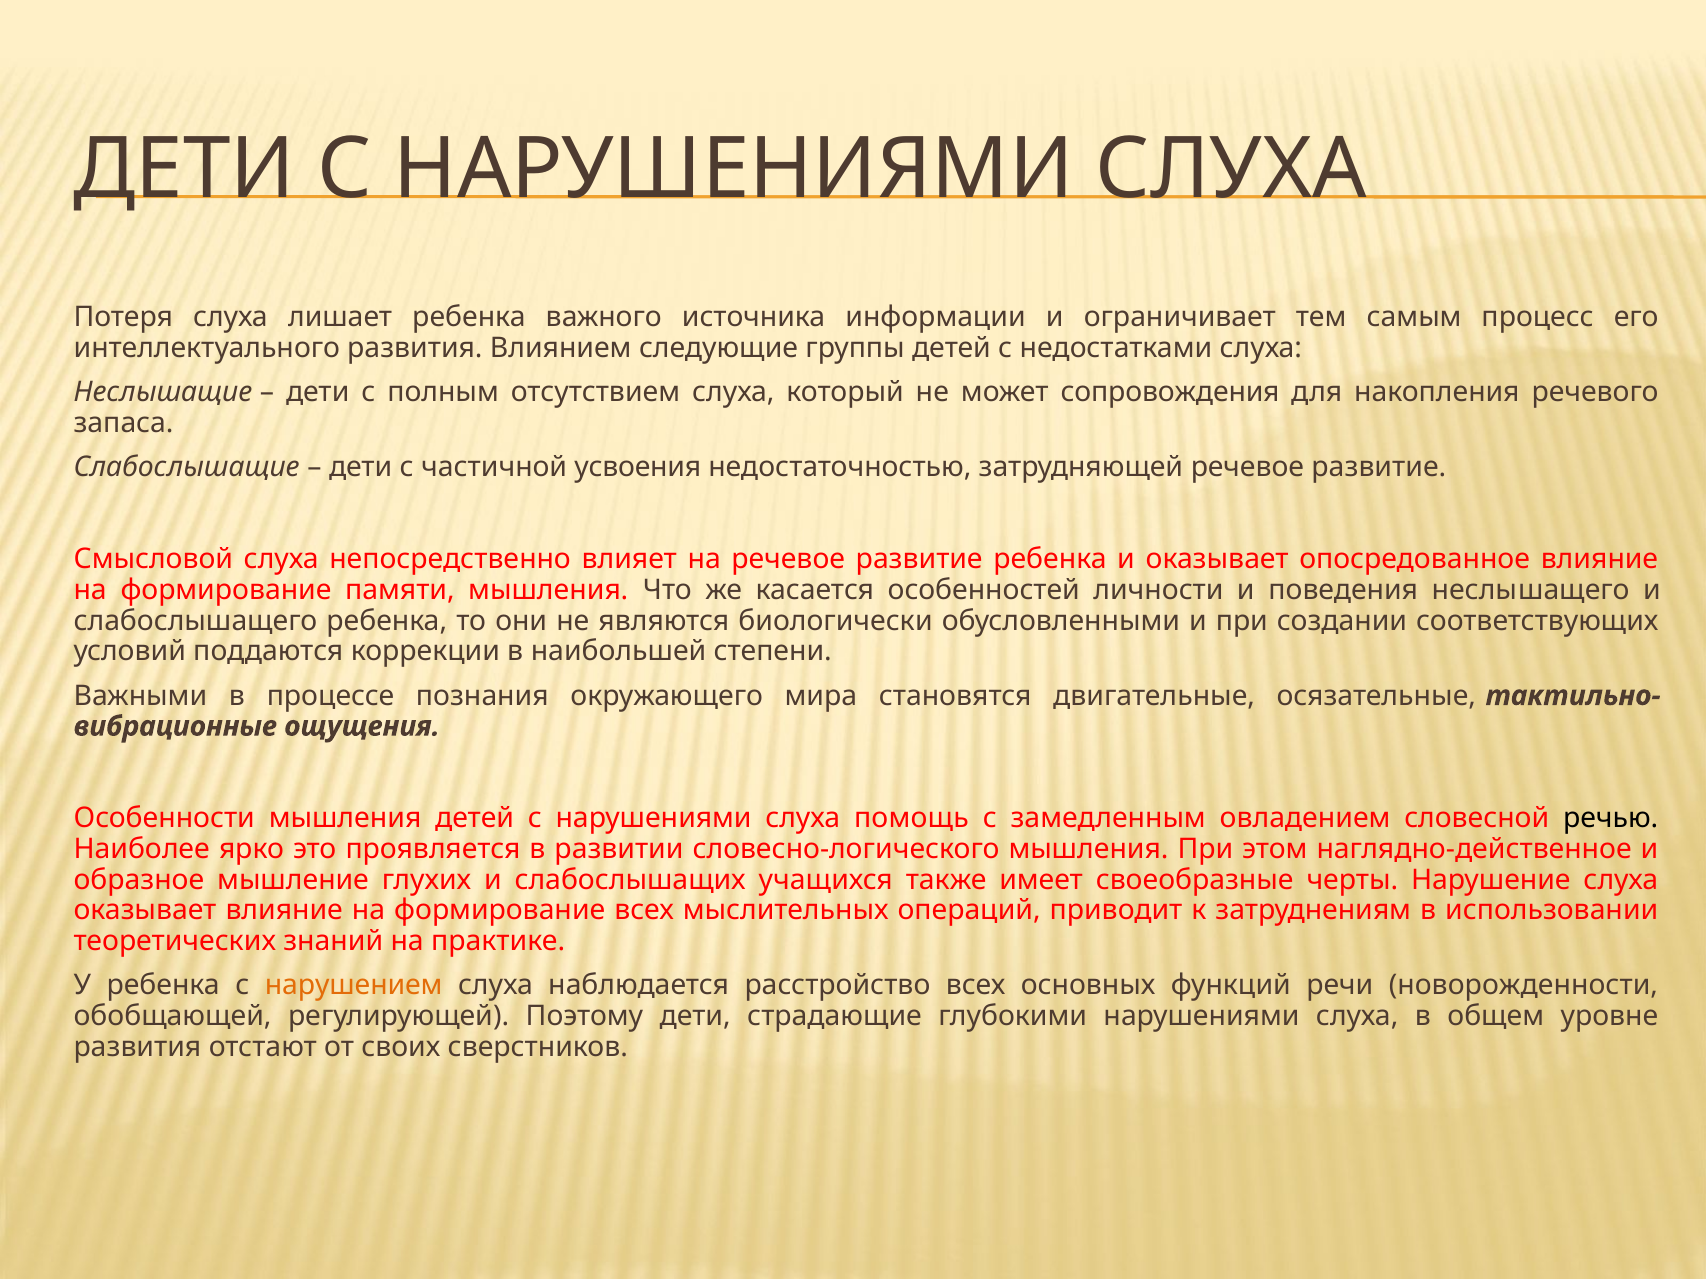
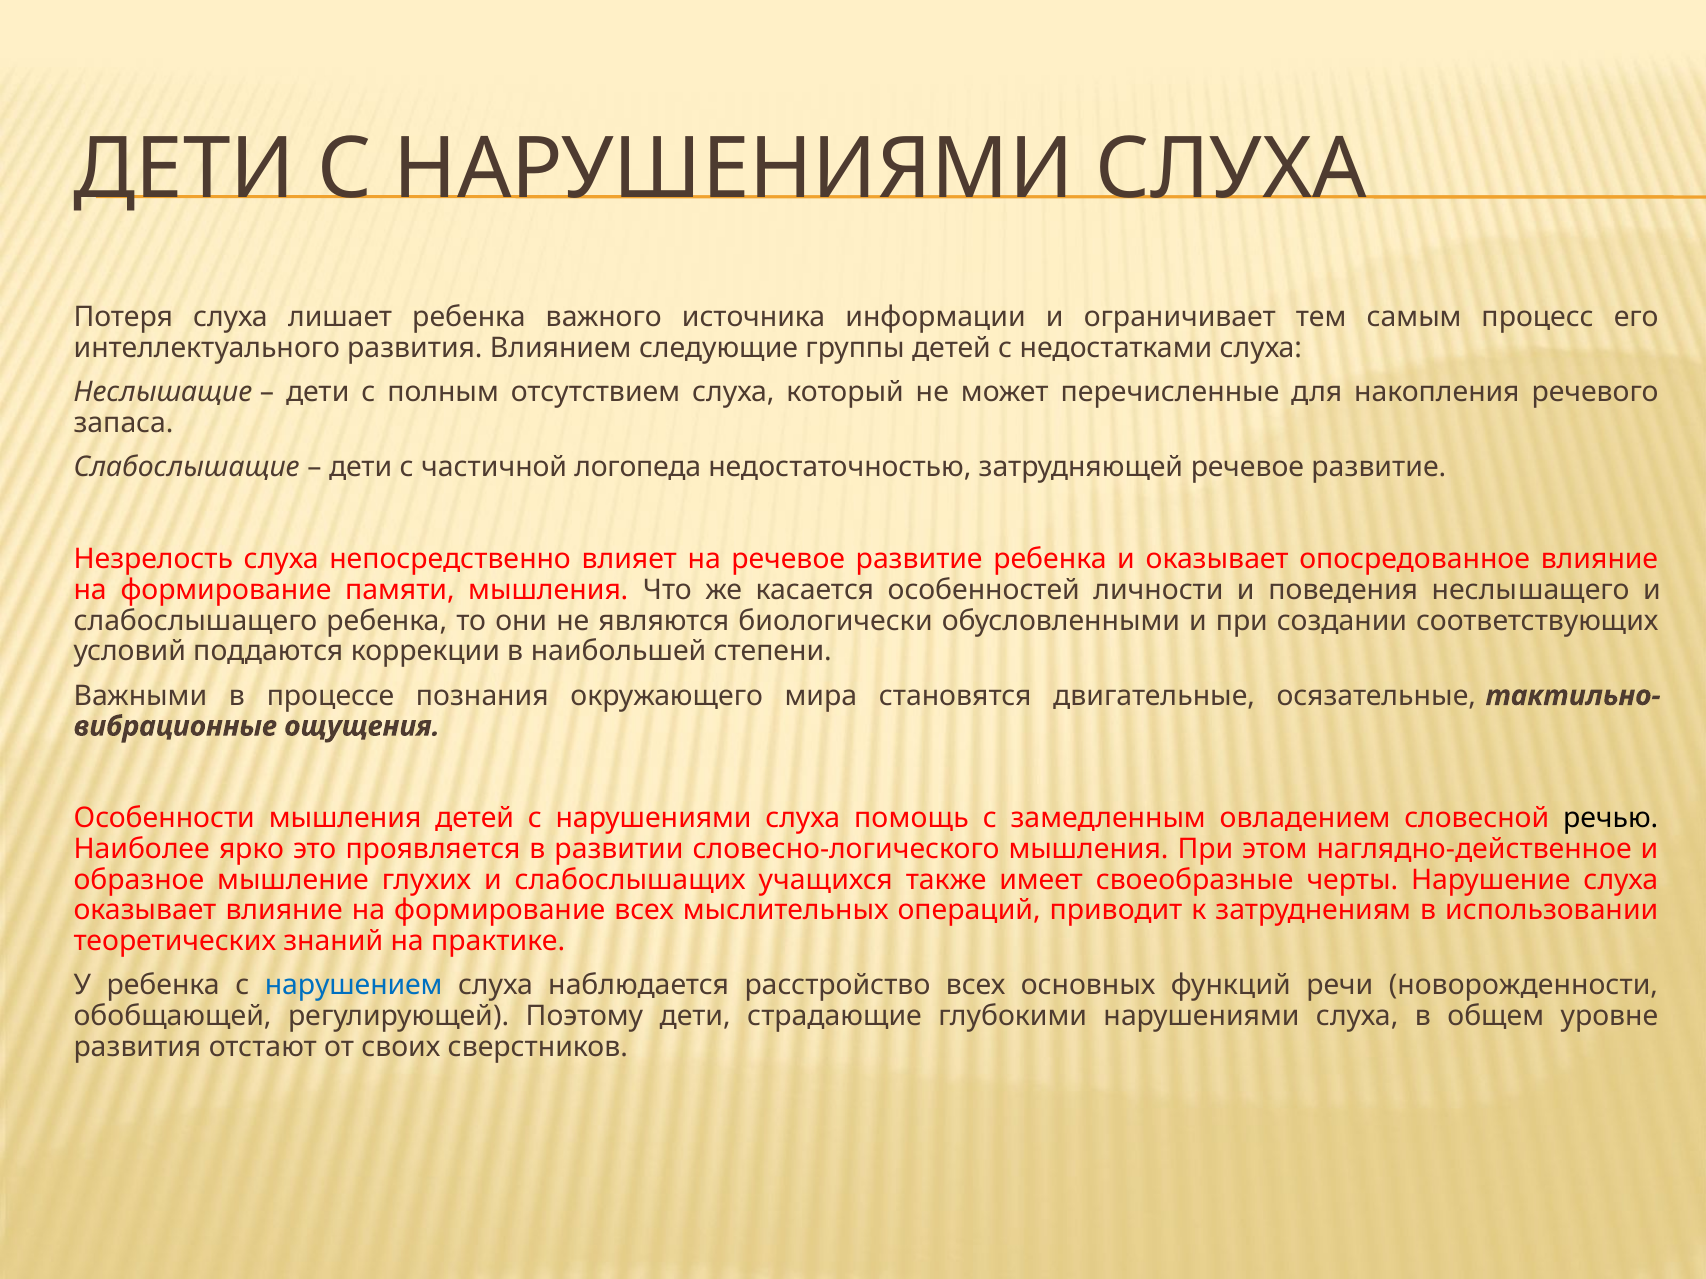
сопровождения: сопровождения -> перечисленные (1170, 392)
усвоения: усвоения -> логопеда (638, 467)
Смысловой: Смысловой -> Незрелость (153, 560)
нарушением colour: orange -> blue (354, 986)
